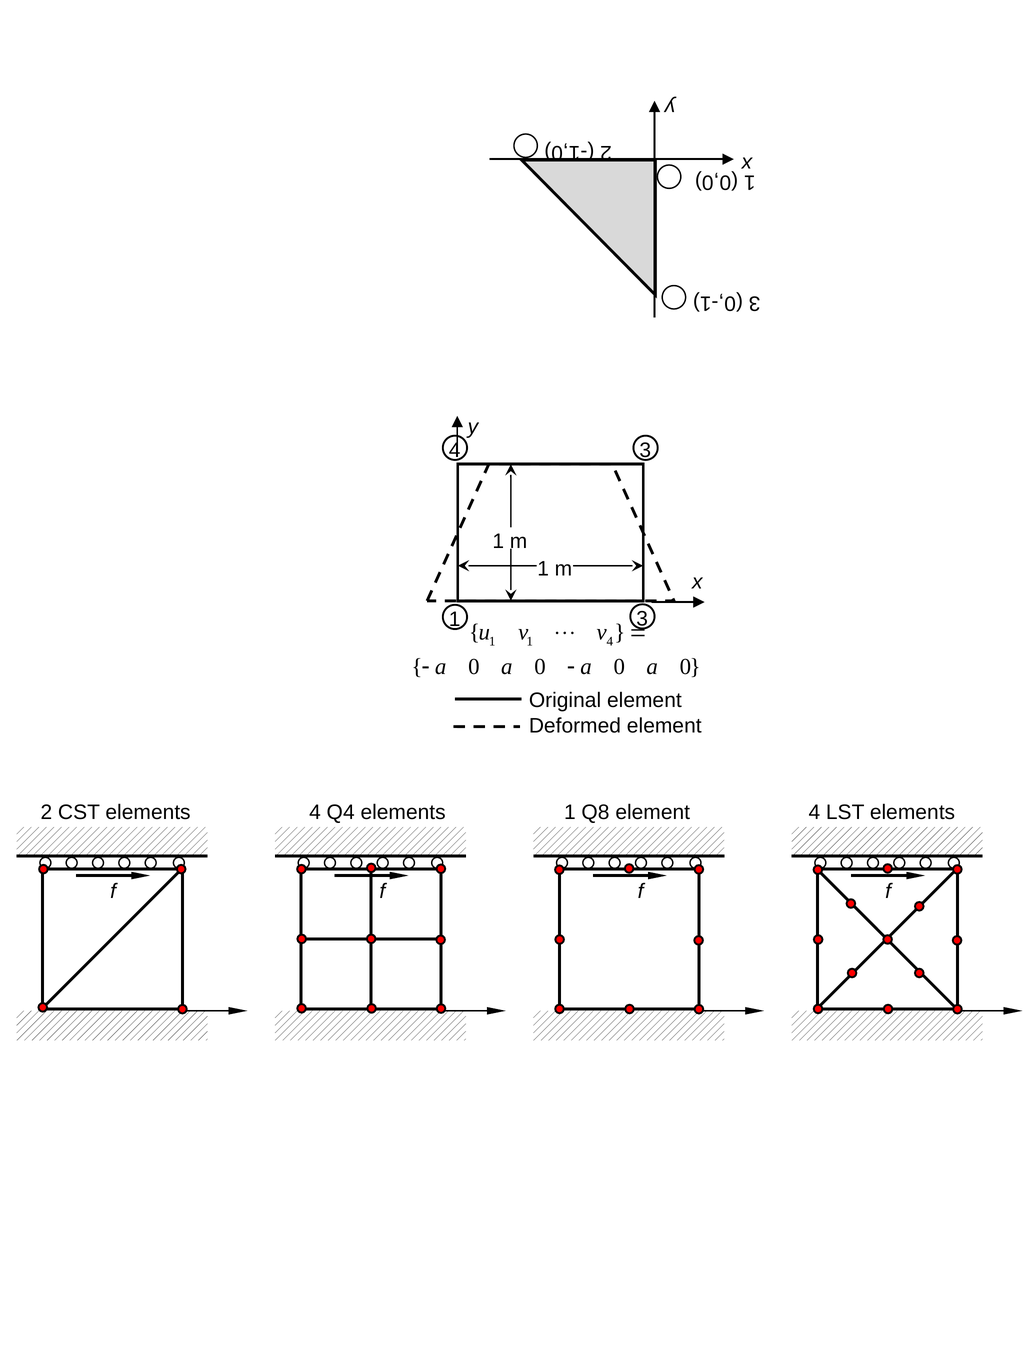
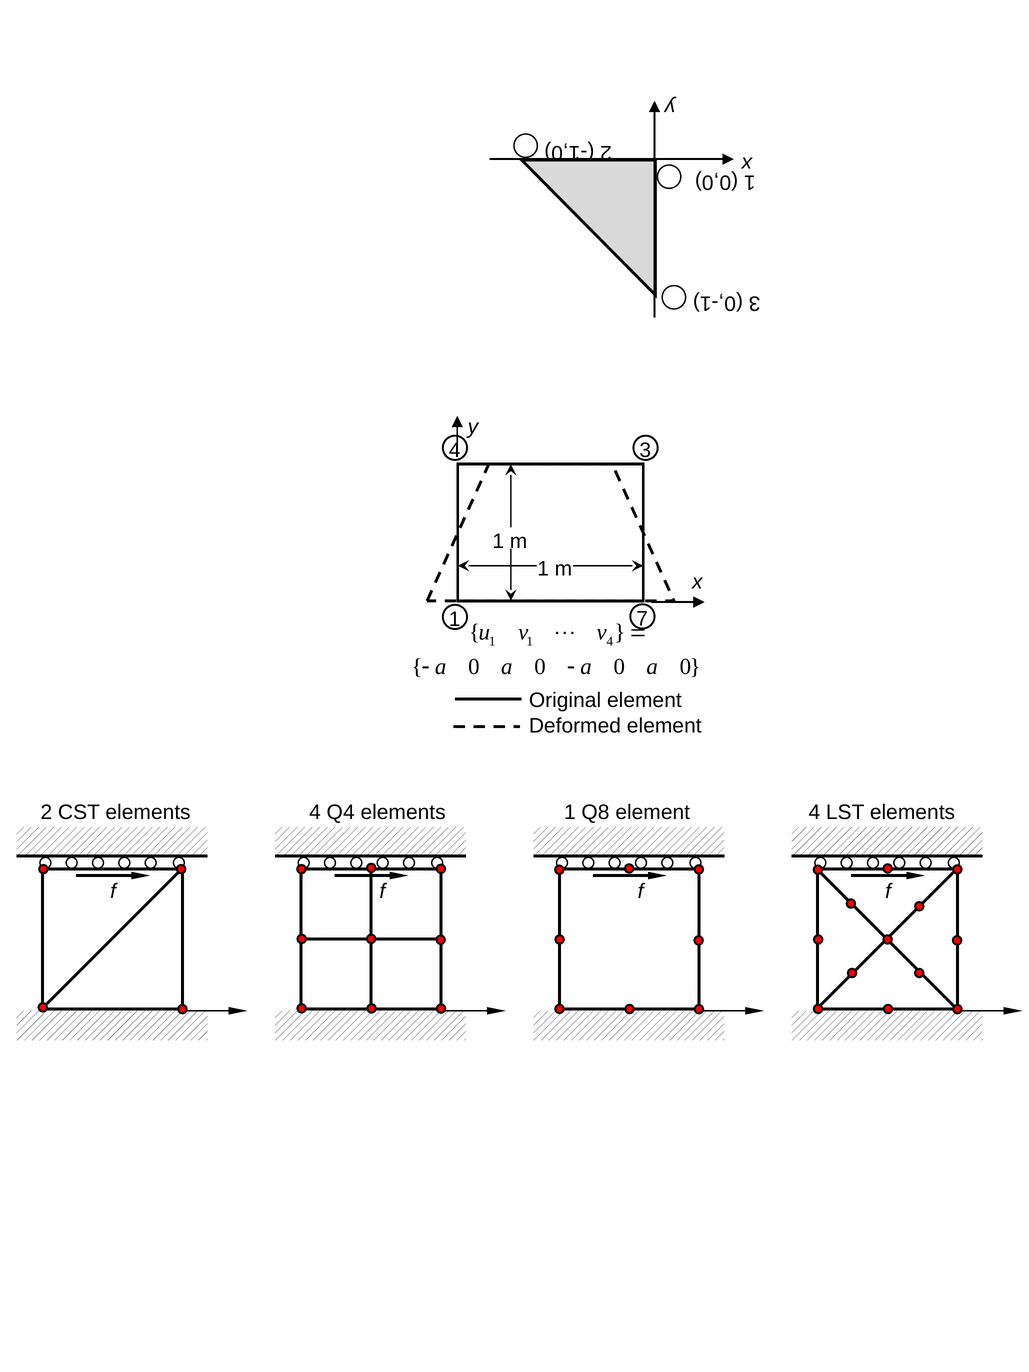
1 3: 3 -> 7 (642, 619)
